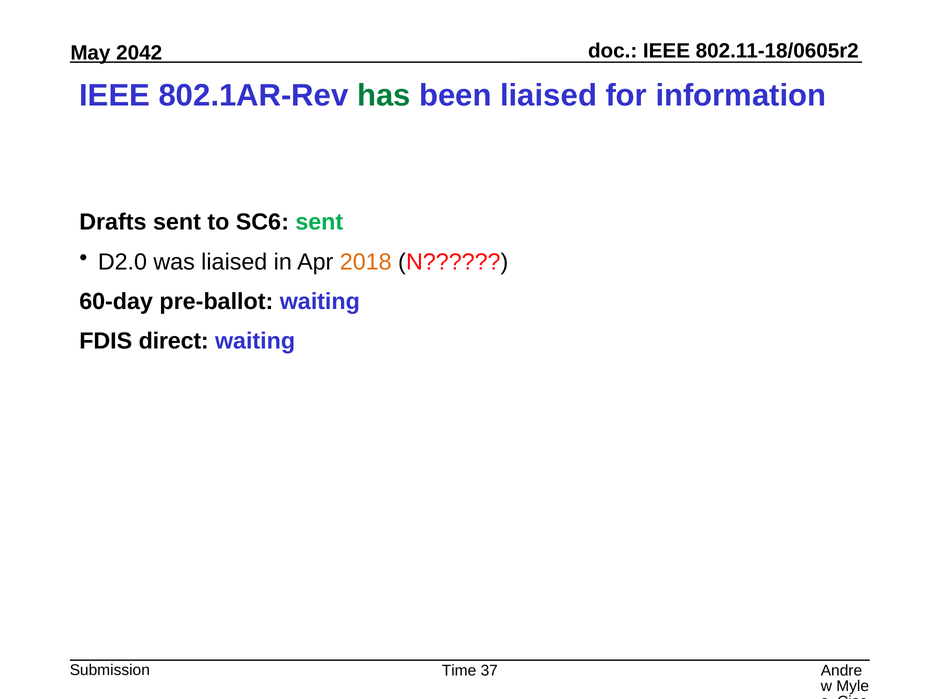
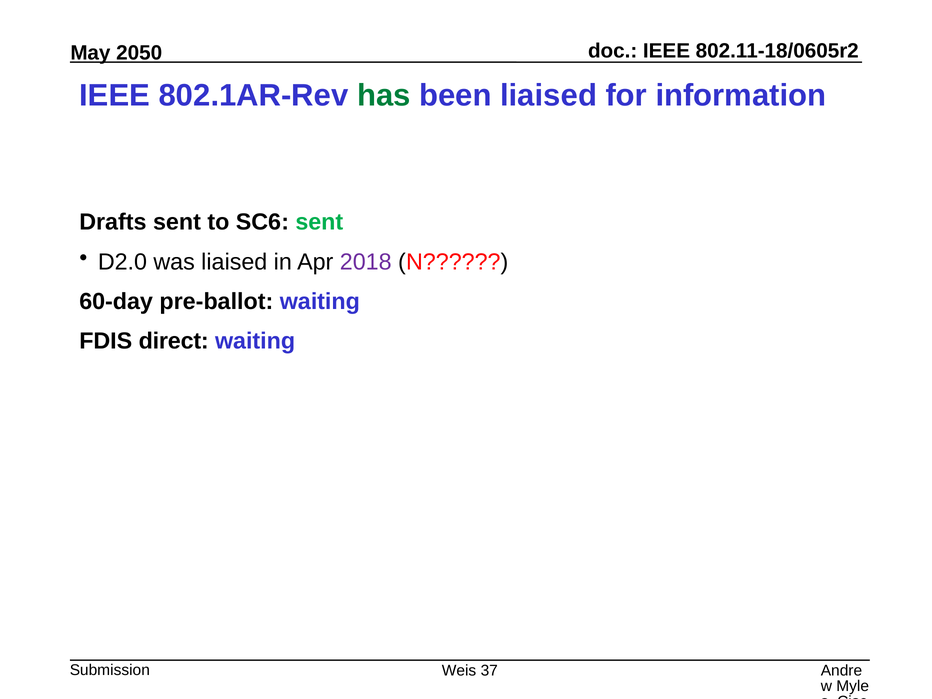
2042: 2042 -> 2050 (139, 53)
2018 colour: orange -> purple (366, 262)
Time: Time -> Weis (459, 670)
